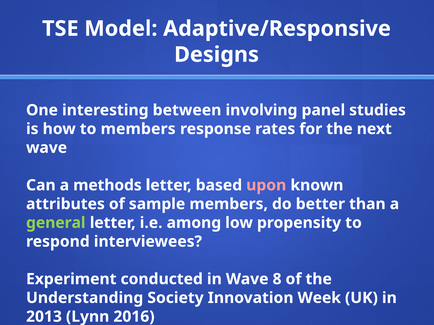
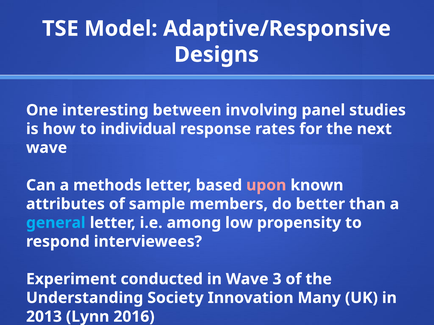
to members: members -> individual (138, 129)
general colour: light green -> light blue (56, 223)
8: 8 -> 3 (277, 279)
Week: Week -> Many (319, 298)
